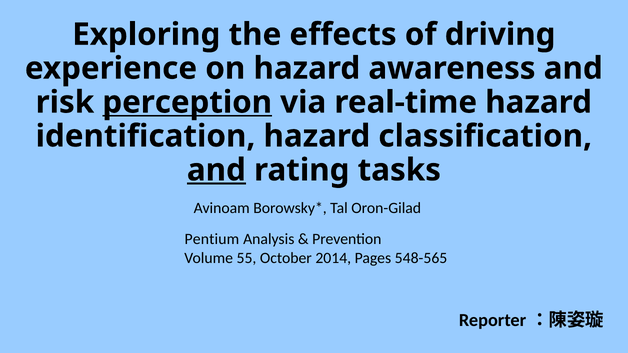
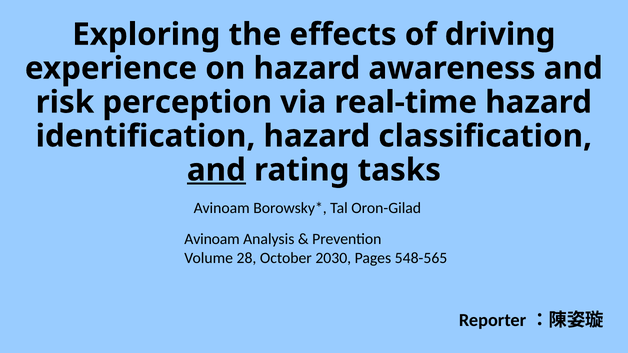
perception underline: present -> none (187, 102)
Pentium: Pentium -> Avinoam (212, 239)
55: 55 -> 28 (246, 258)
2014: 2014 -> 2030 (333, 258)
